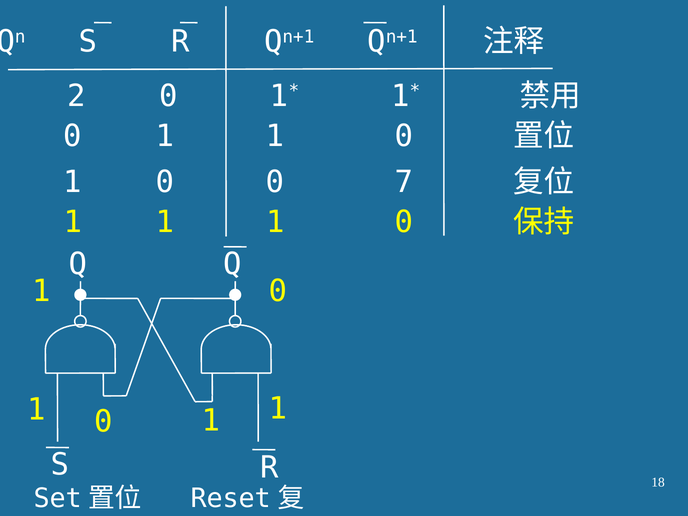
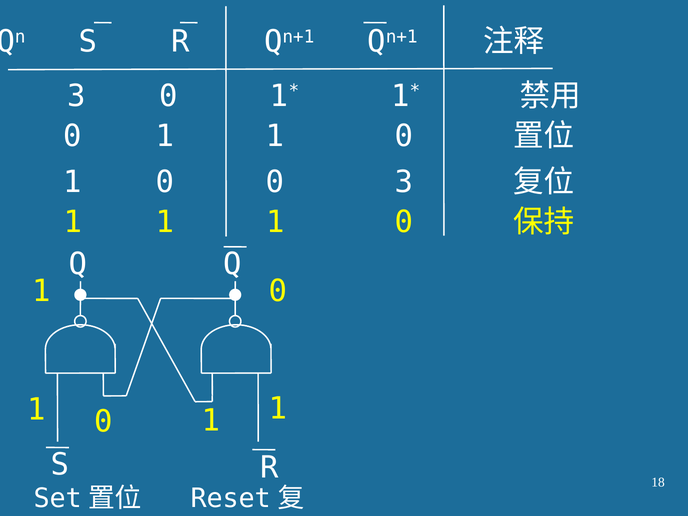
2: 2 -> 3 (76, 96)
0 7: 7 -> 3 (404, 182)
